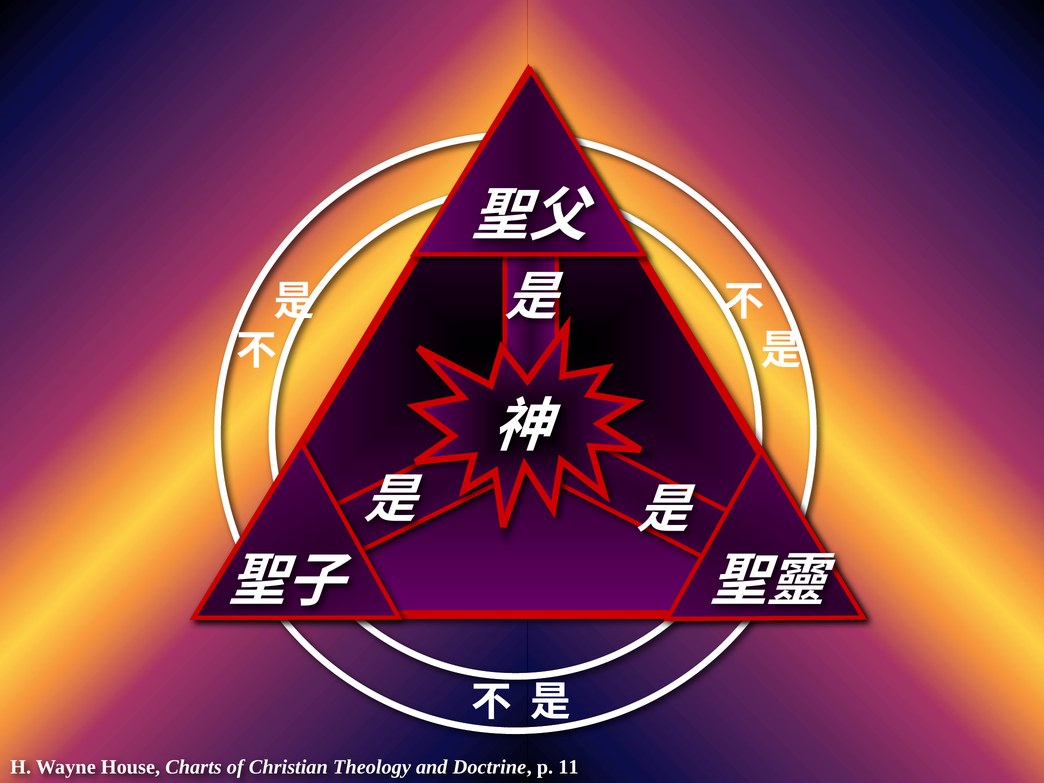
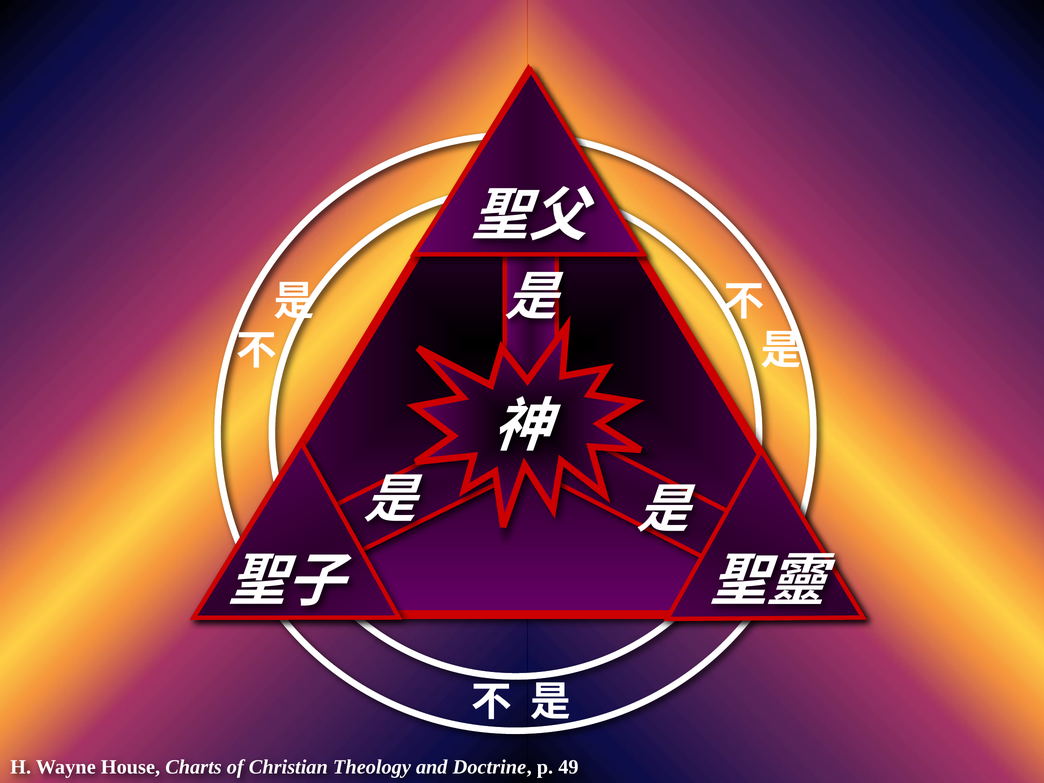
11: 11 -> 49 (568, 767)
